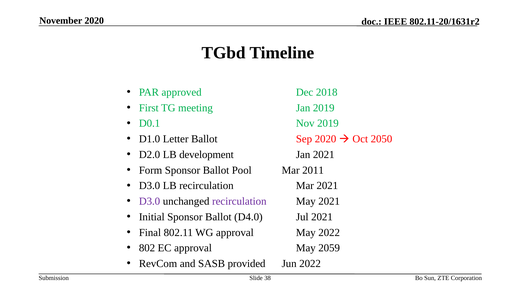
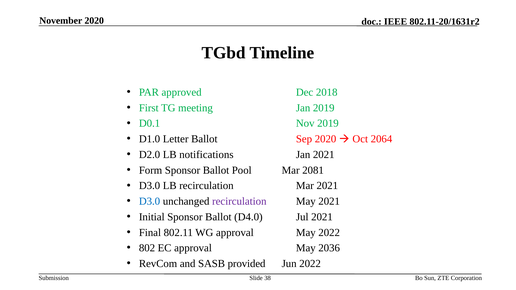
2050: 2050 -> 2064 (381, 139)
development: development -> notifications (206, 155)
2011: 2011 -> 2081 (313, 170)
D3.0 colour: purple -> blue (150, 201)
2059: 2059 -> 2036 (329, 248)
